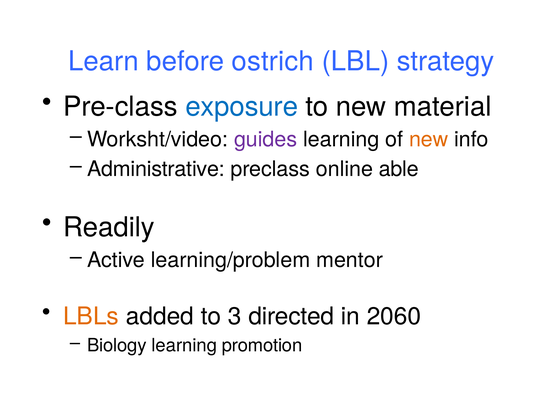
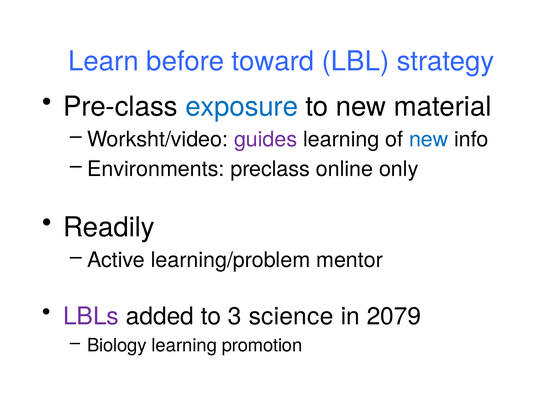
ostrich: ostrich -> toward (273, 61)
new colour: orange -> blue (429, 140)
Administrative: Administrative -> Environments (156, 169)
able: able -> only (399, 169)
LBLs colour: orange -> purple (91, 316)
directed: directed -> science (291, 316)
2060: 2060 -> 2079 (394, 316)
